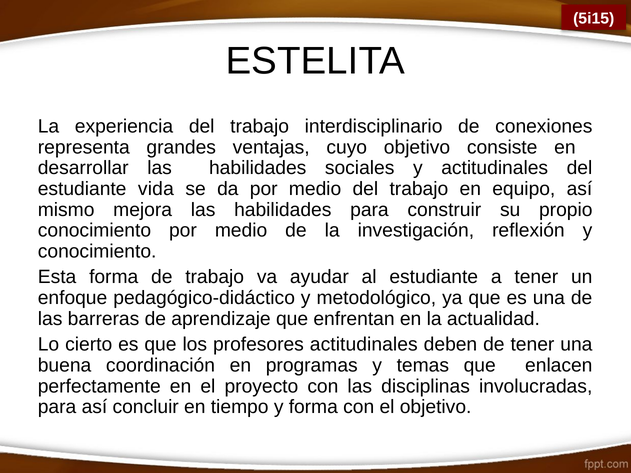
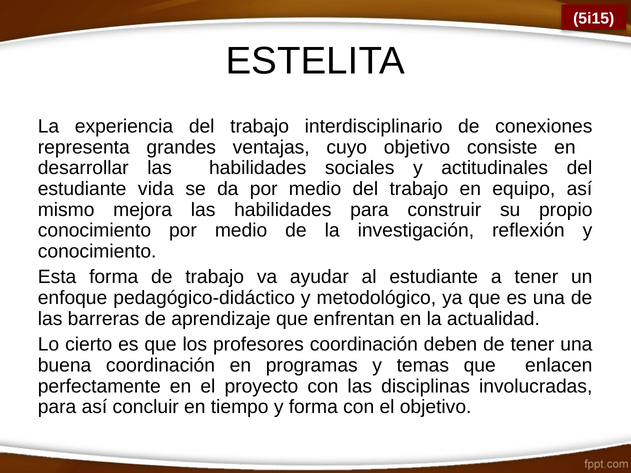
profesores actitudinales: actitudinales -> coordinación (364, 345)
